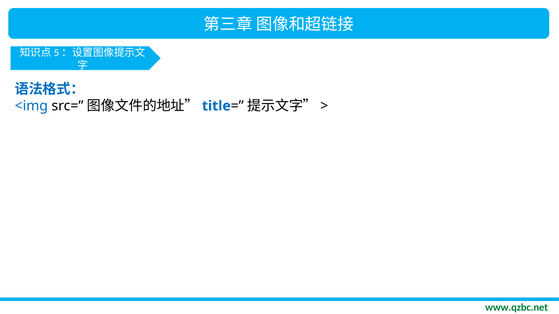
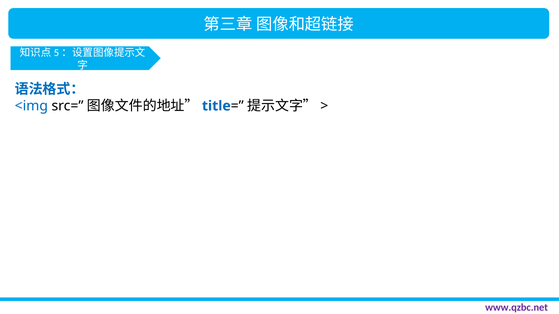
www.qzbc.net colour: green -> purple (517, 308)
